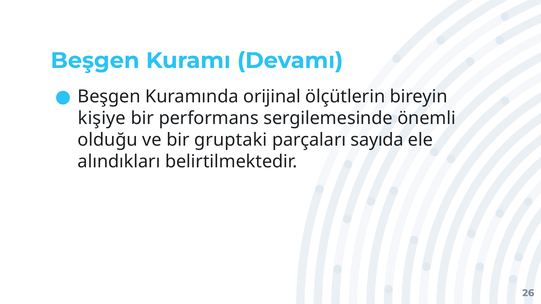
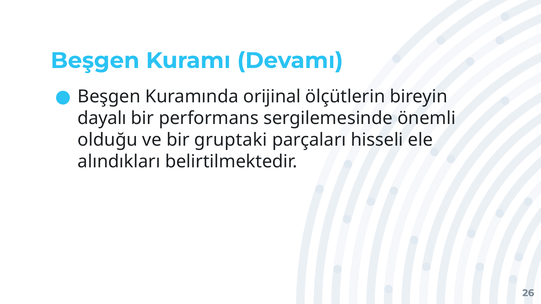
kişiye: kişiye -> dayalı (102, 118)
sayıda: sayıda -> hisseli (377, 140)
